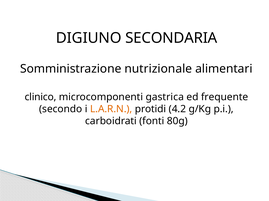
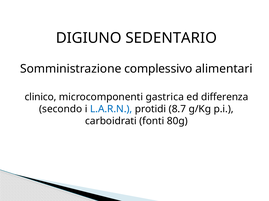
SECONDARIA: SECONDARIA -> SEDENTARIO (171, 38)
nutrizionale: nutrizionale -> complessivo (158, 69)
frequente: frequente -> differenza (225, 97)
L.A.R.N colour: orange -> blue (111, 109)
4.2: 4.2 -> 8.7 (177, 109)
